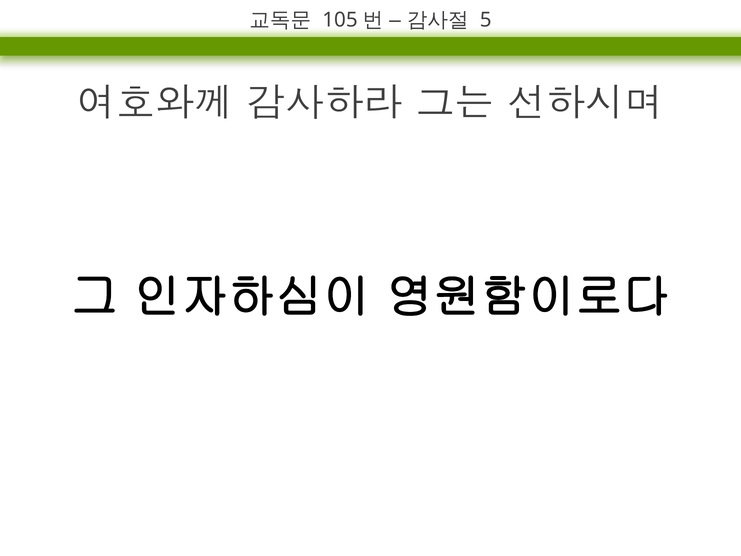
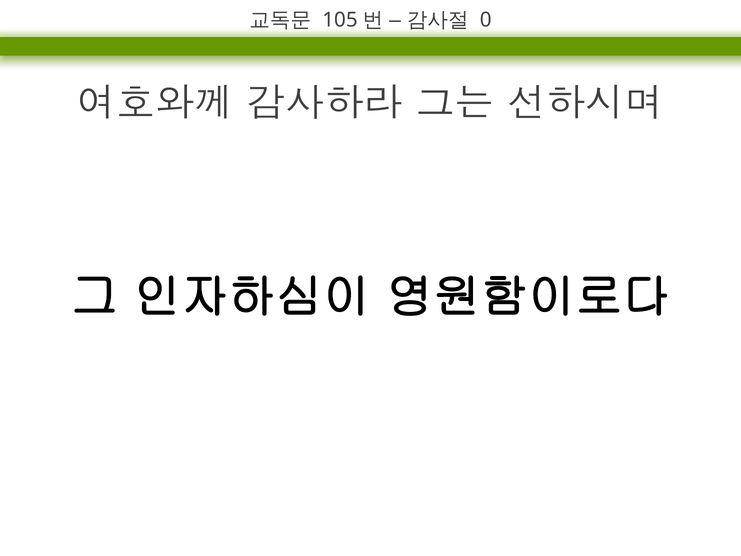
5: 5 -> 0 (486, 20)
